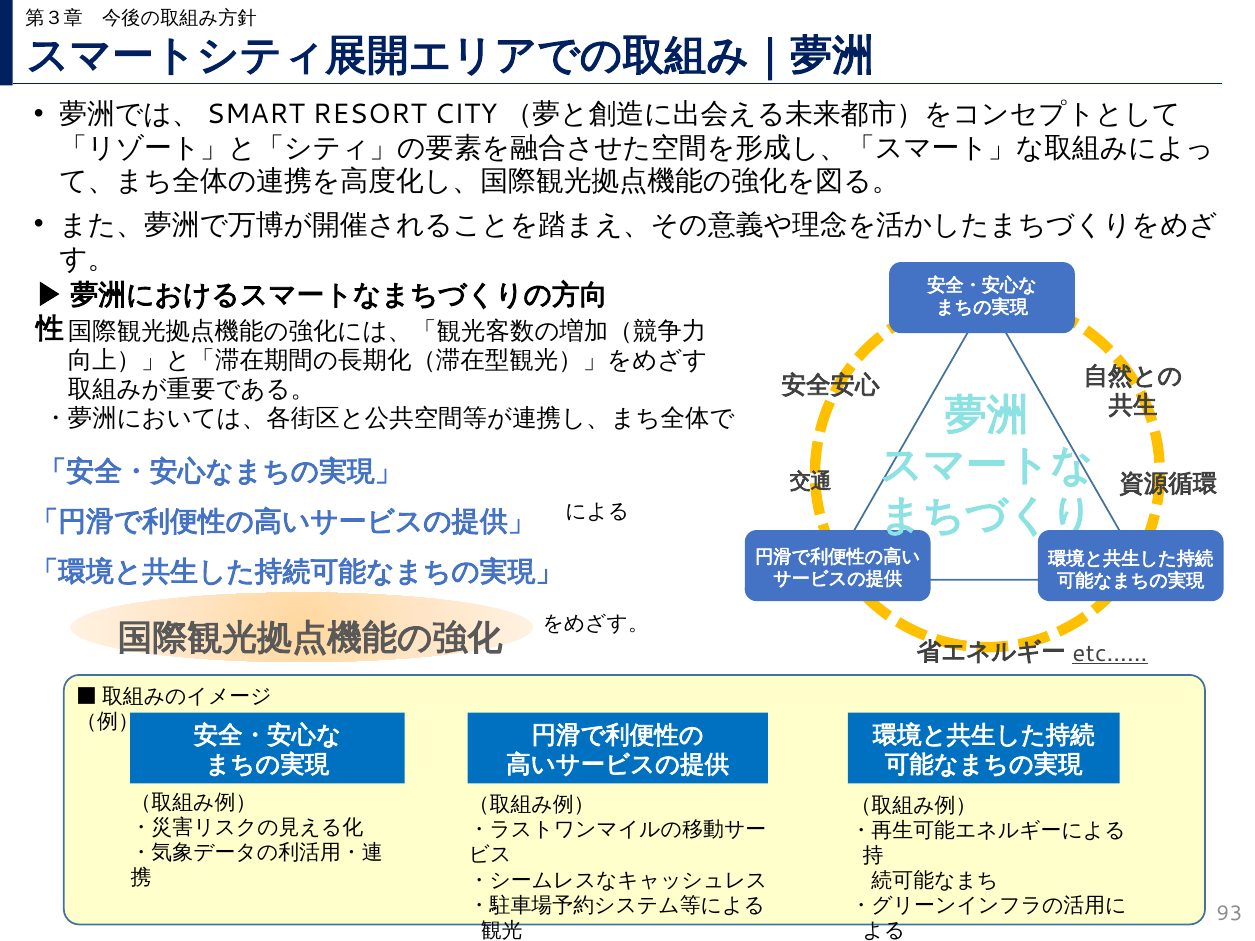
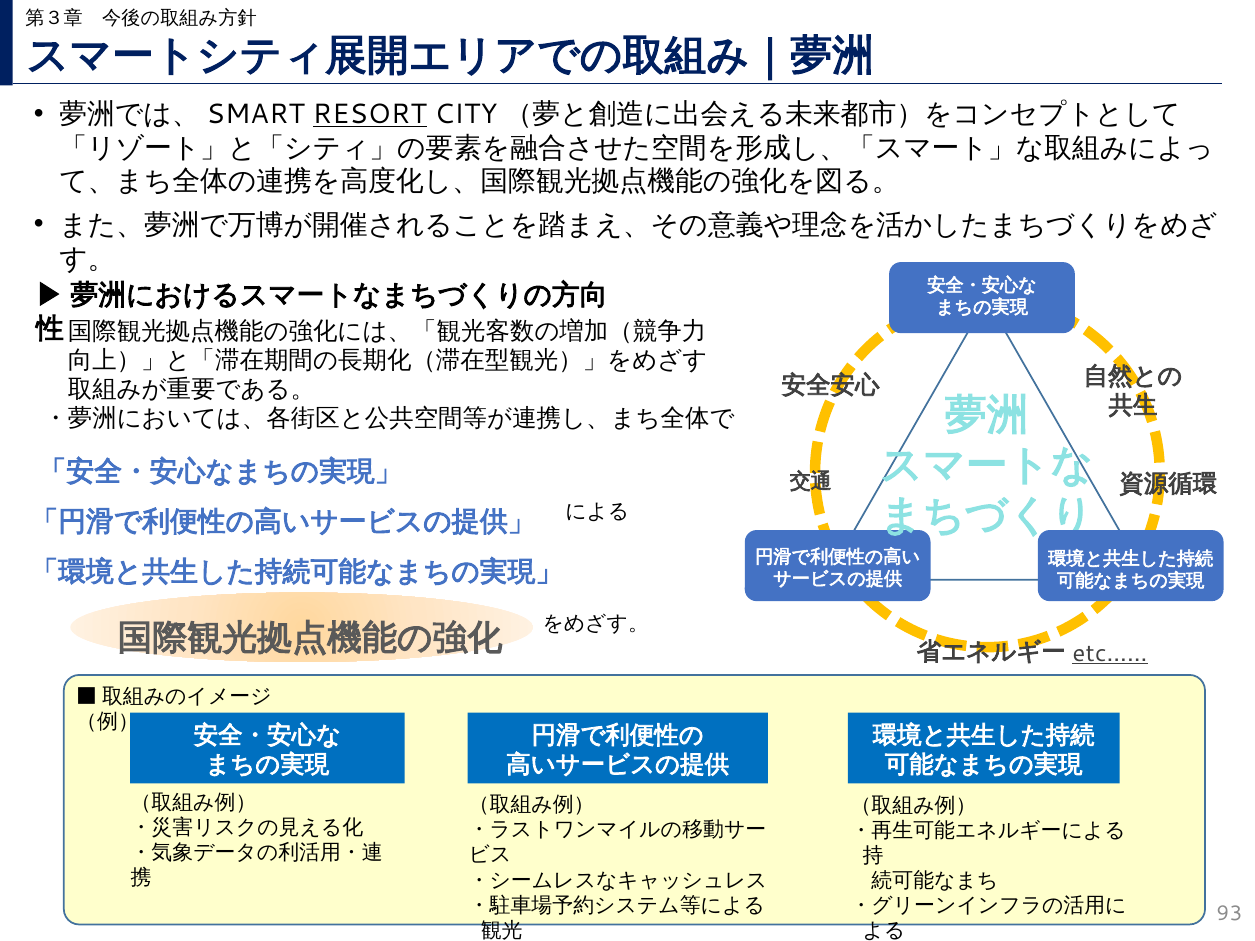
RESORT underline: none -> present (370, 115)
